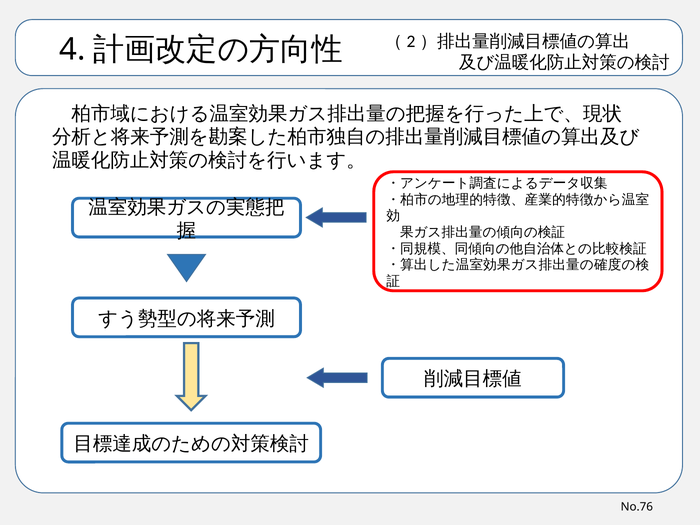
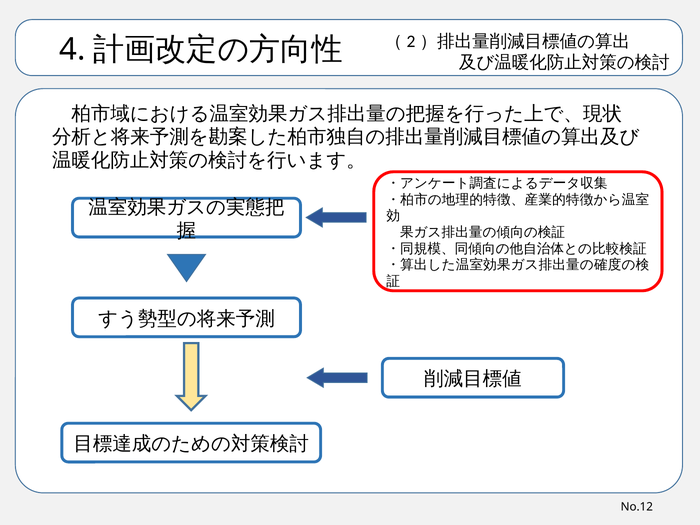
No.76: No.76 -> No.12 (637, 507)
